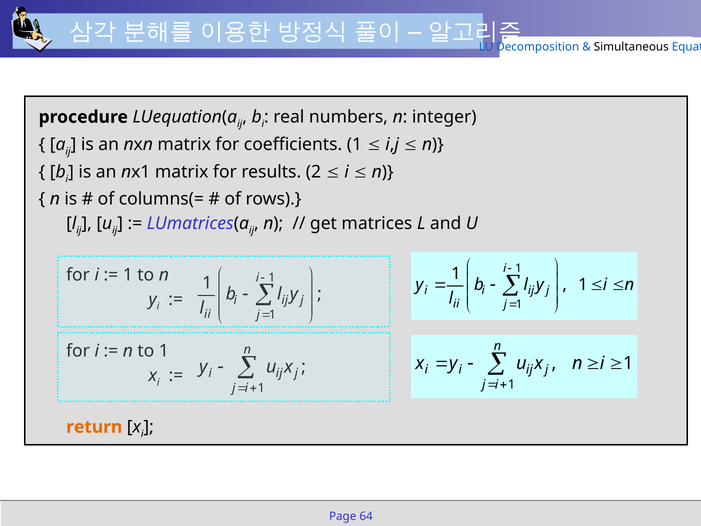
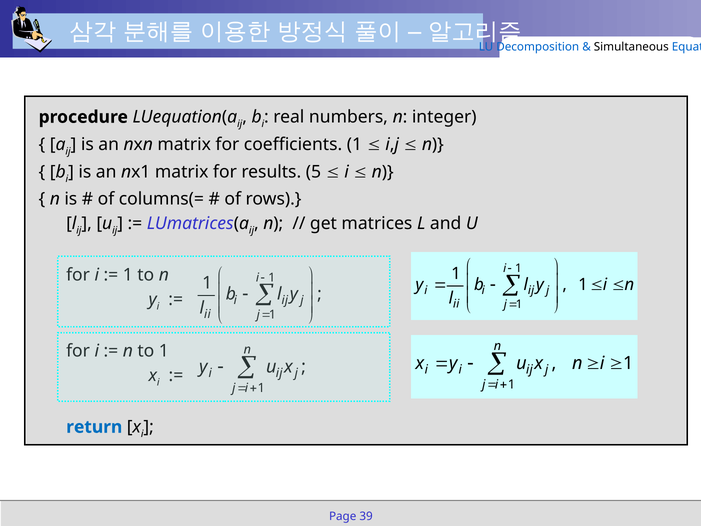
2: 2 -> 5 (313, 172)
return colour: orange -> blue (94, 427)
64: 64 -> 39 (366, 516)
